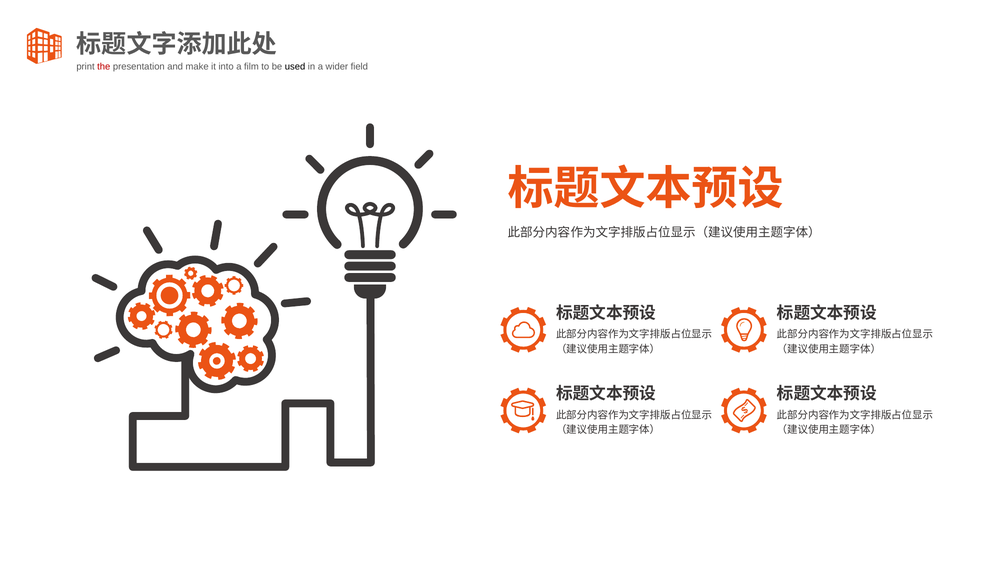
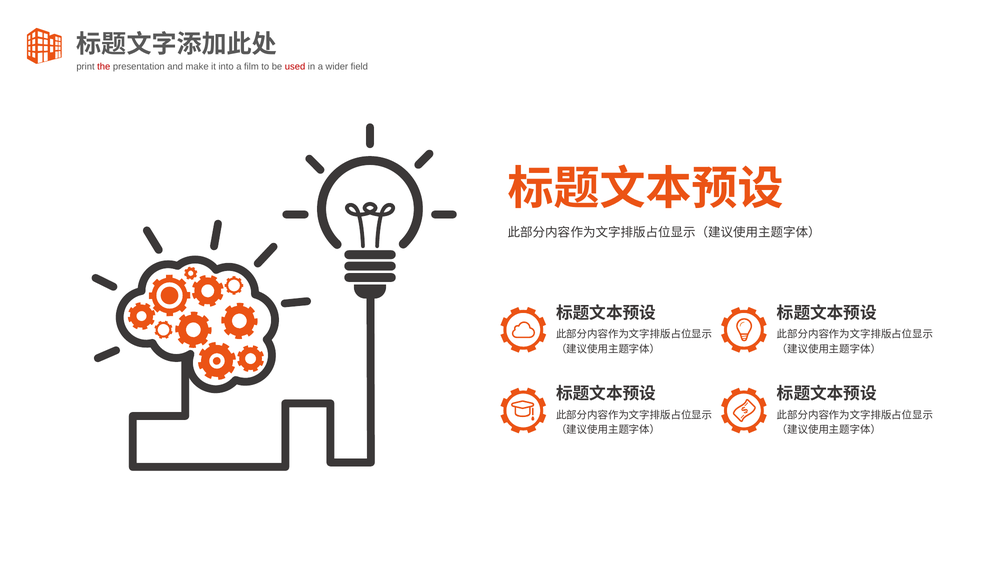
used colour: black -> red (295, 67)
